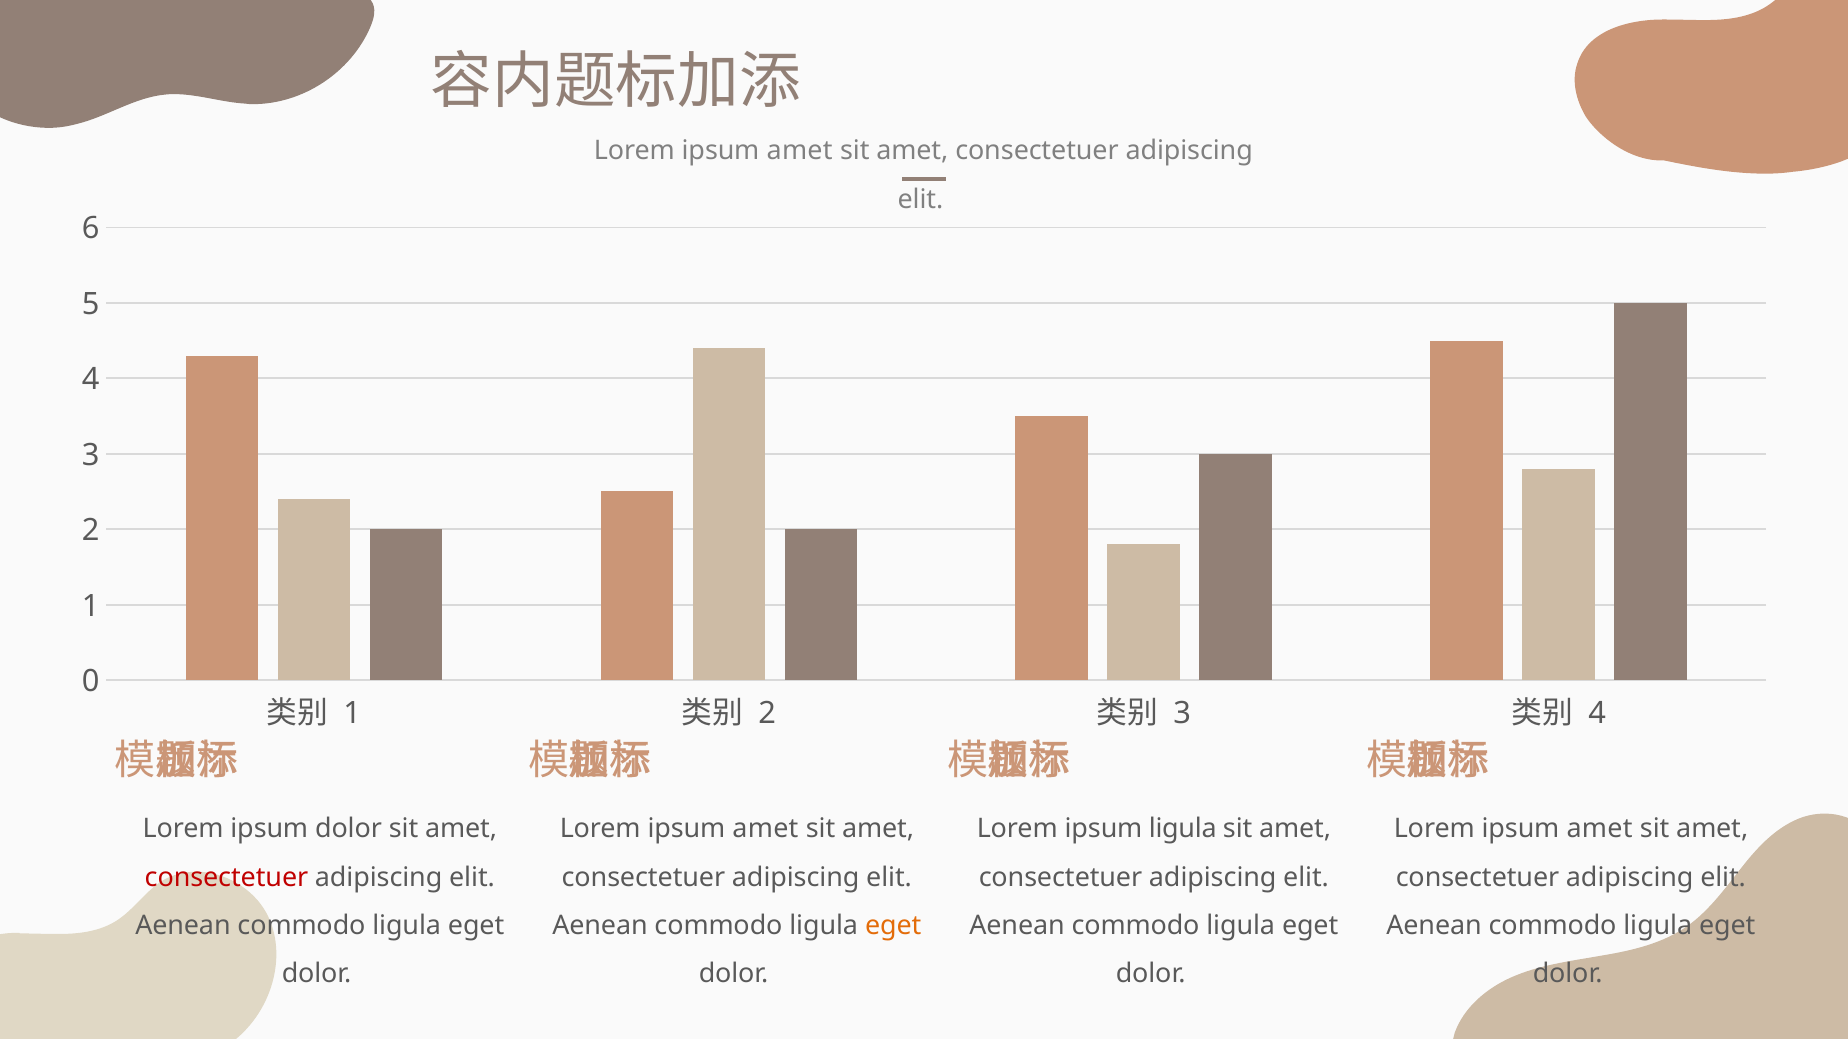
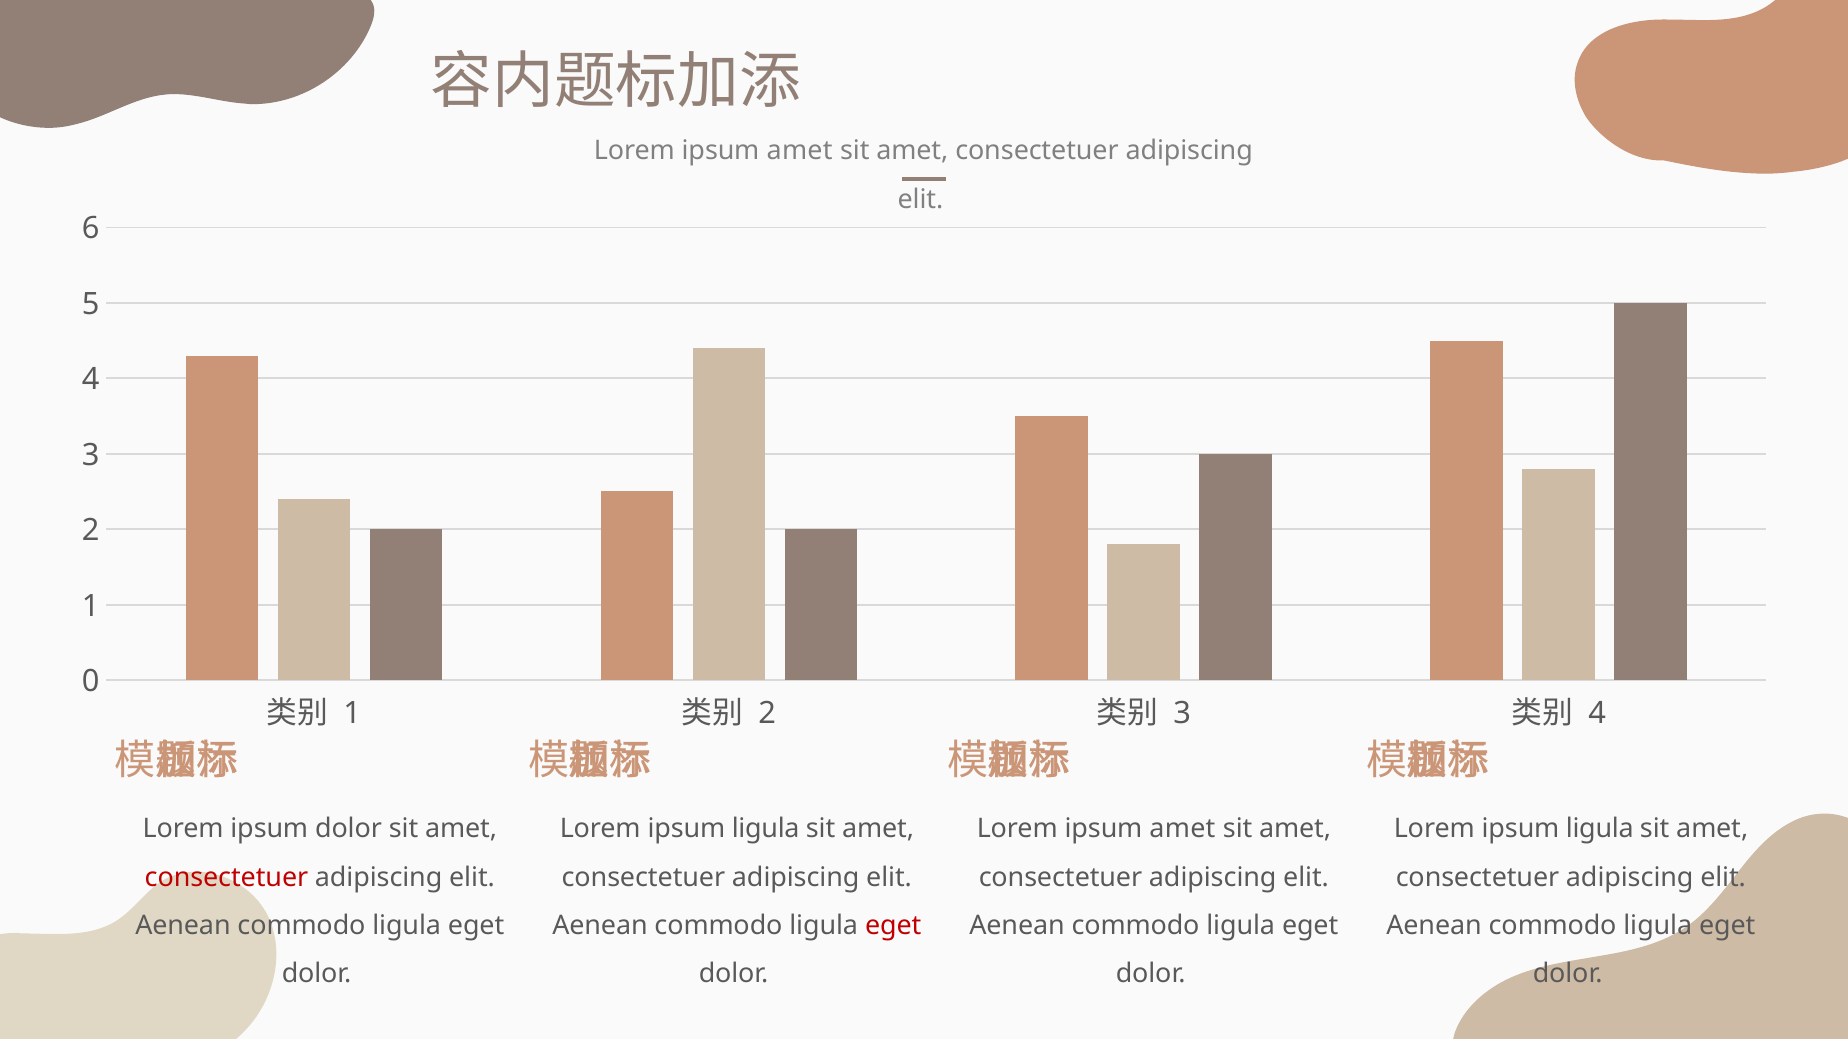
amet: amet -> ligula (766, 829)
ligula: ligula -> amet (1182, 829)
amet: amet -> ligula (1600, 829)
eget colour: orange -> red (893, 926)
